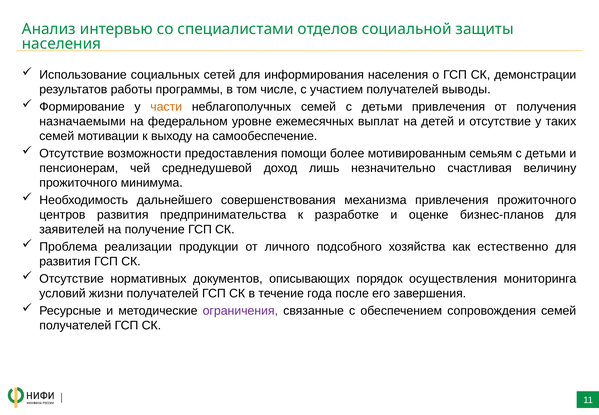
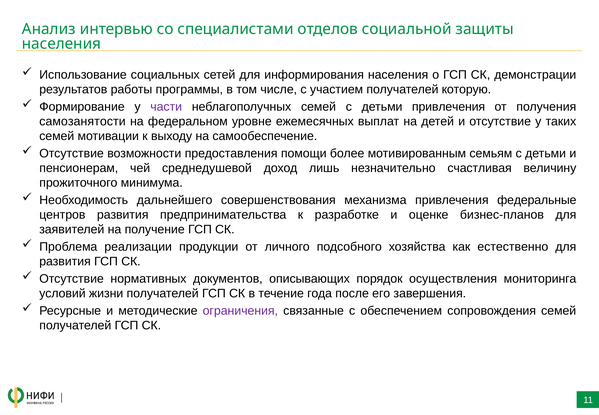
выводы: выводы -> которую (466, 89)
части colour: orange -> purple (166, 107)
назначаемыми: назначаемыми -> самозанятости (82, 121)
привлечения прожиточного: прожиточного -> федеральные (537, 200)
